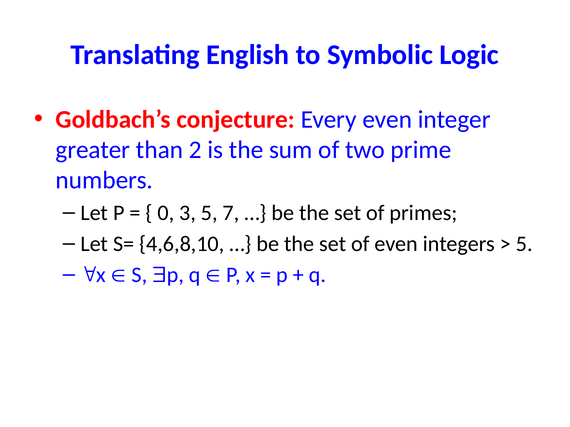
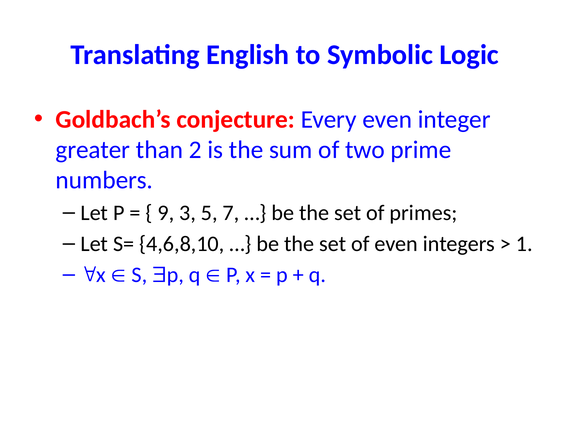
0: 0 -> 9 (166, 213)
5: 5 -> 1 (524, 244)
